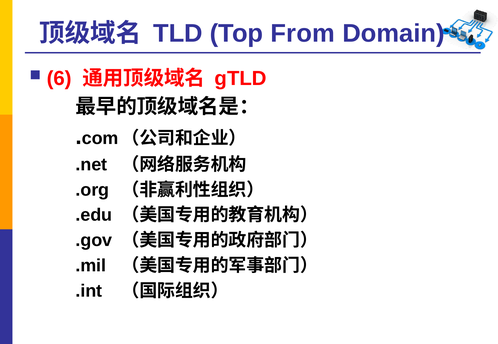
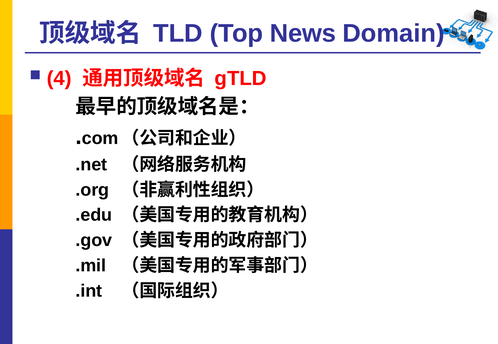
From: From -> News (303, 33)
6: 6 -> 4 (59, 79)
